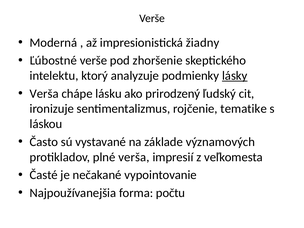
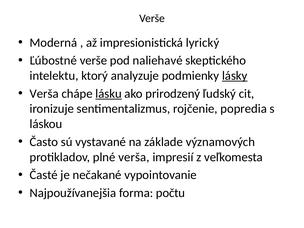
žiadny: žiadny -> lyrický (203, 43)
zhoršenie: zhoršenie -> naliehavé (158, 61)
lásku underline: none -> present (109, 94)
tematike: tematike -> popredia (244, 109)
